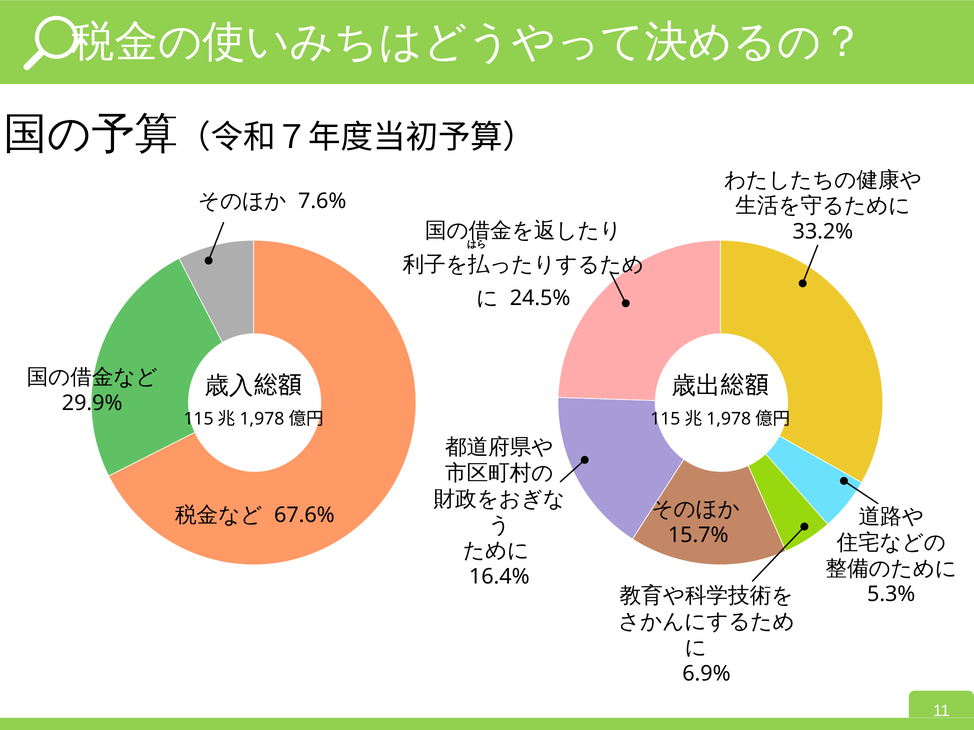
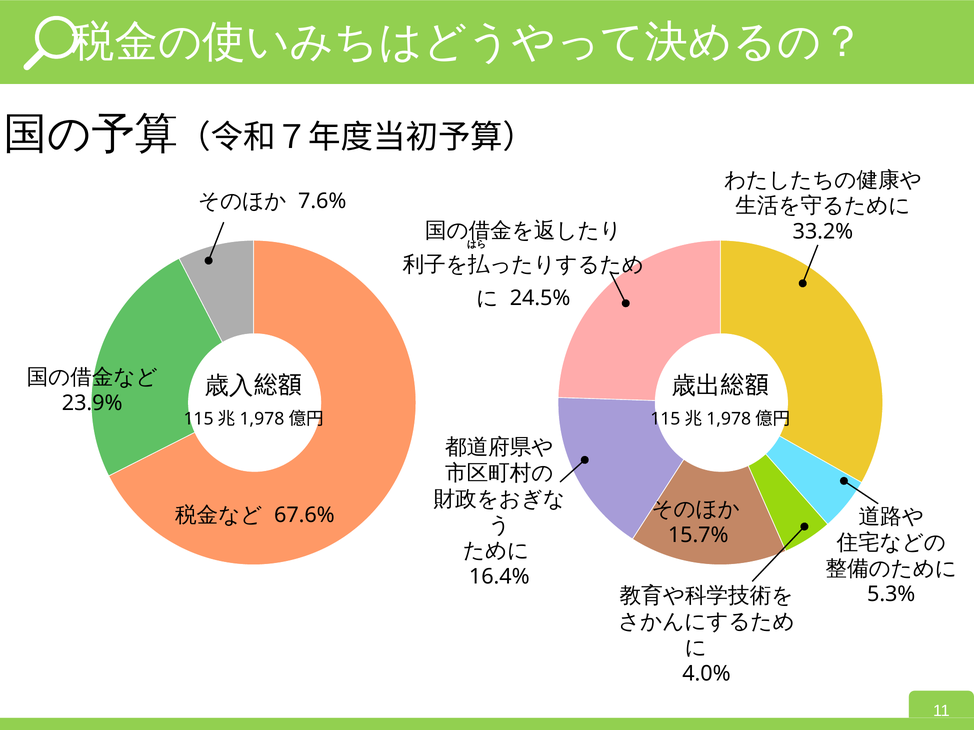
29.9%: 29.9% -> 23.9% (92, 403)
6.9%: 6.9% -> 4.0% (706, 674)
